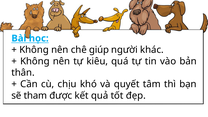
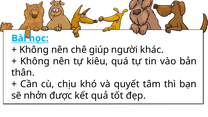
tham: tham -> nhởn (35, 96)
